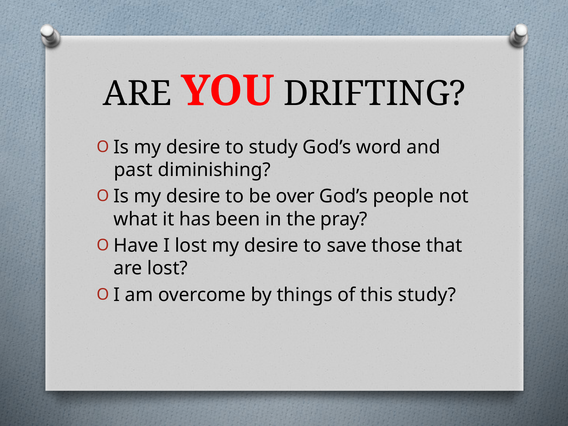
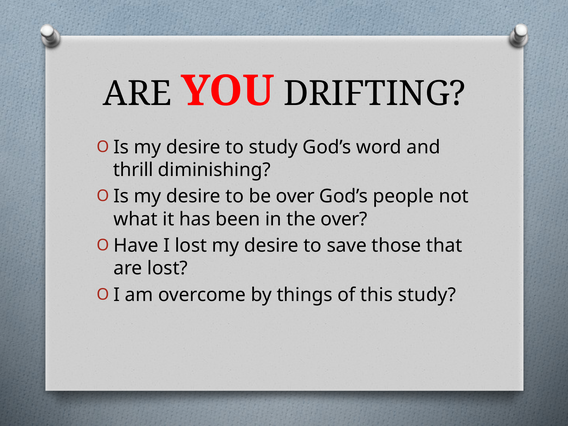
past: past -> thrill (133, 170)
the pray: pray -> over (344, 219)
